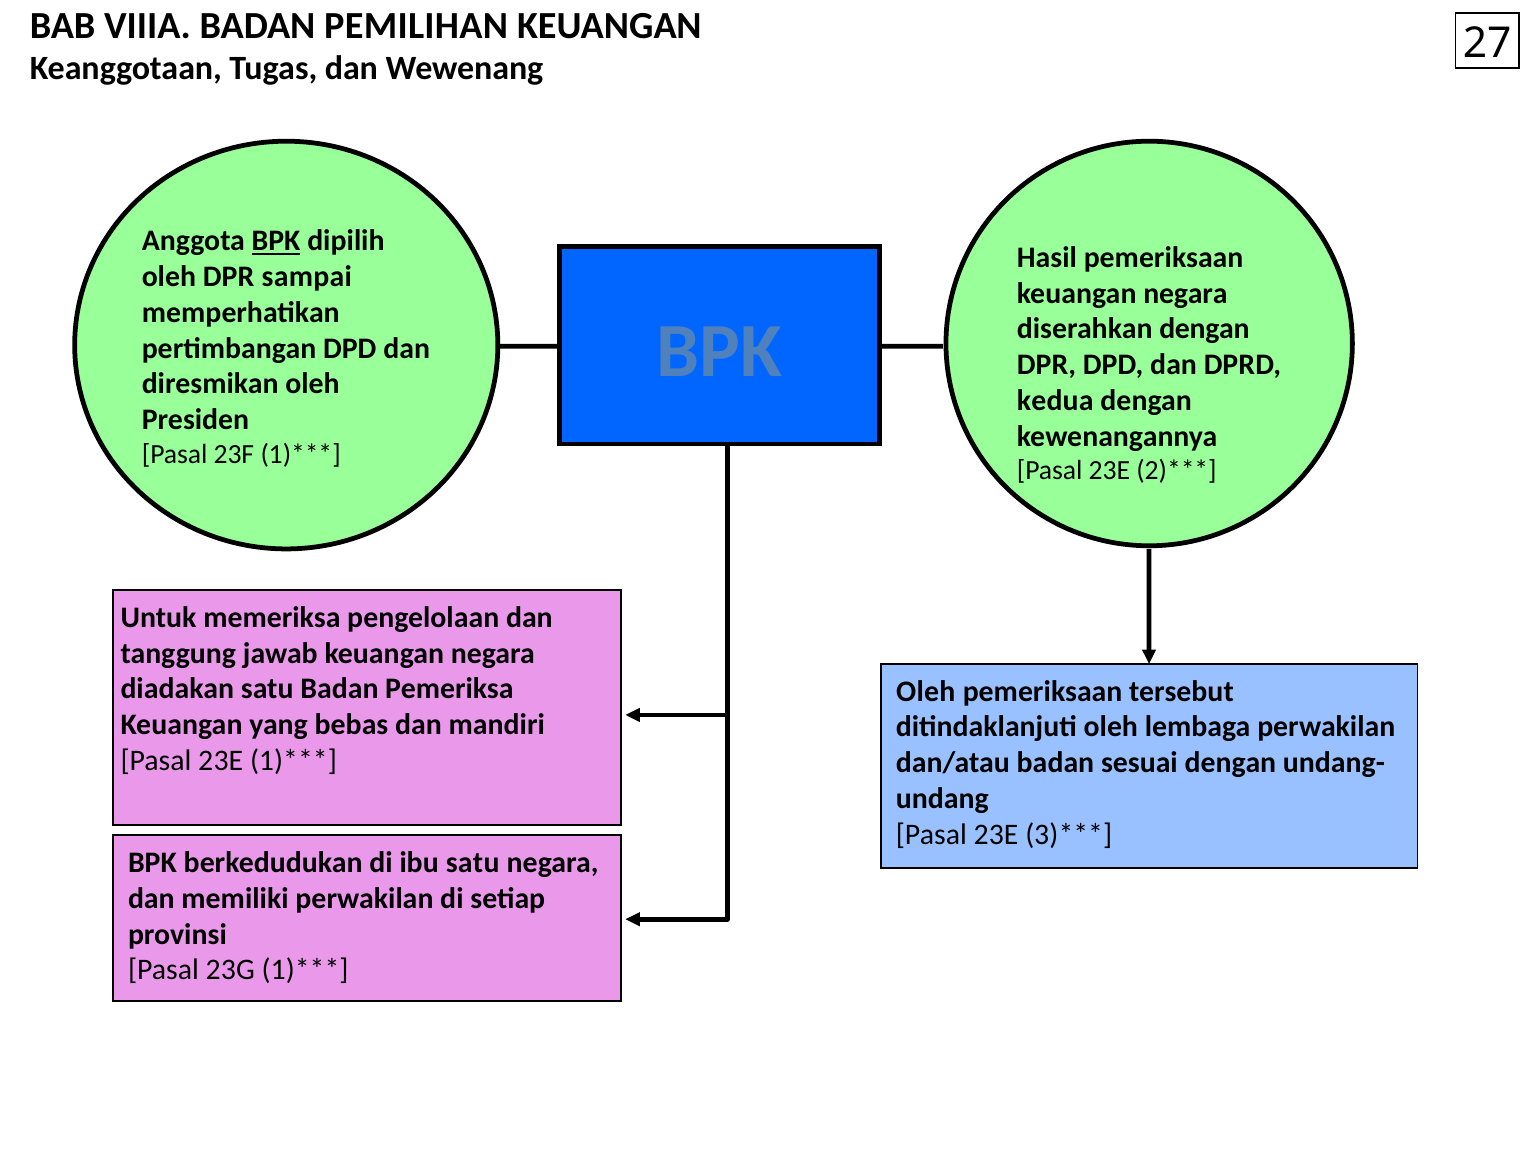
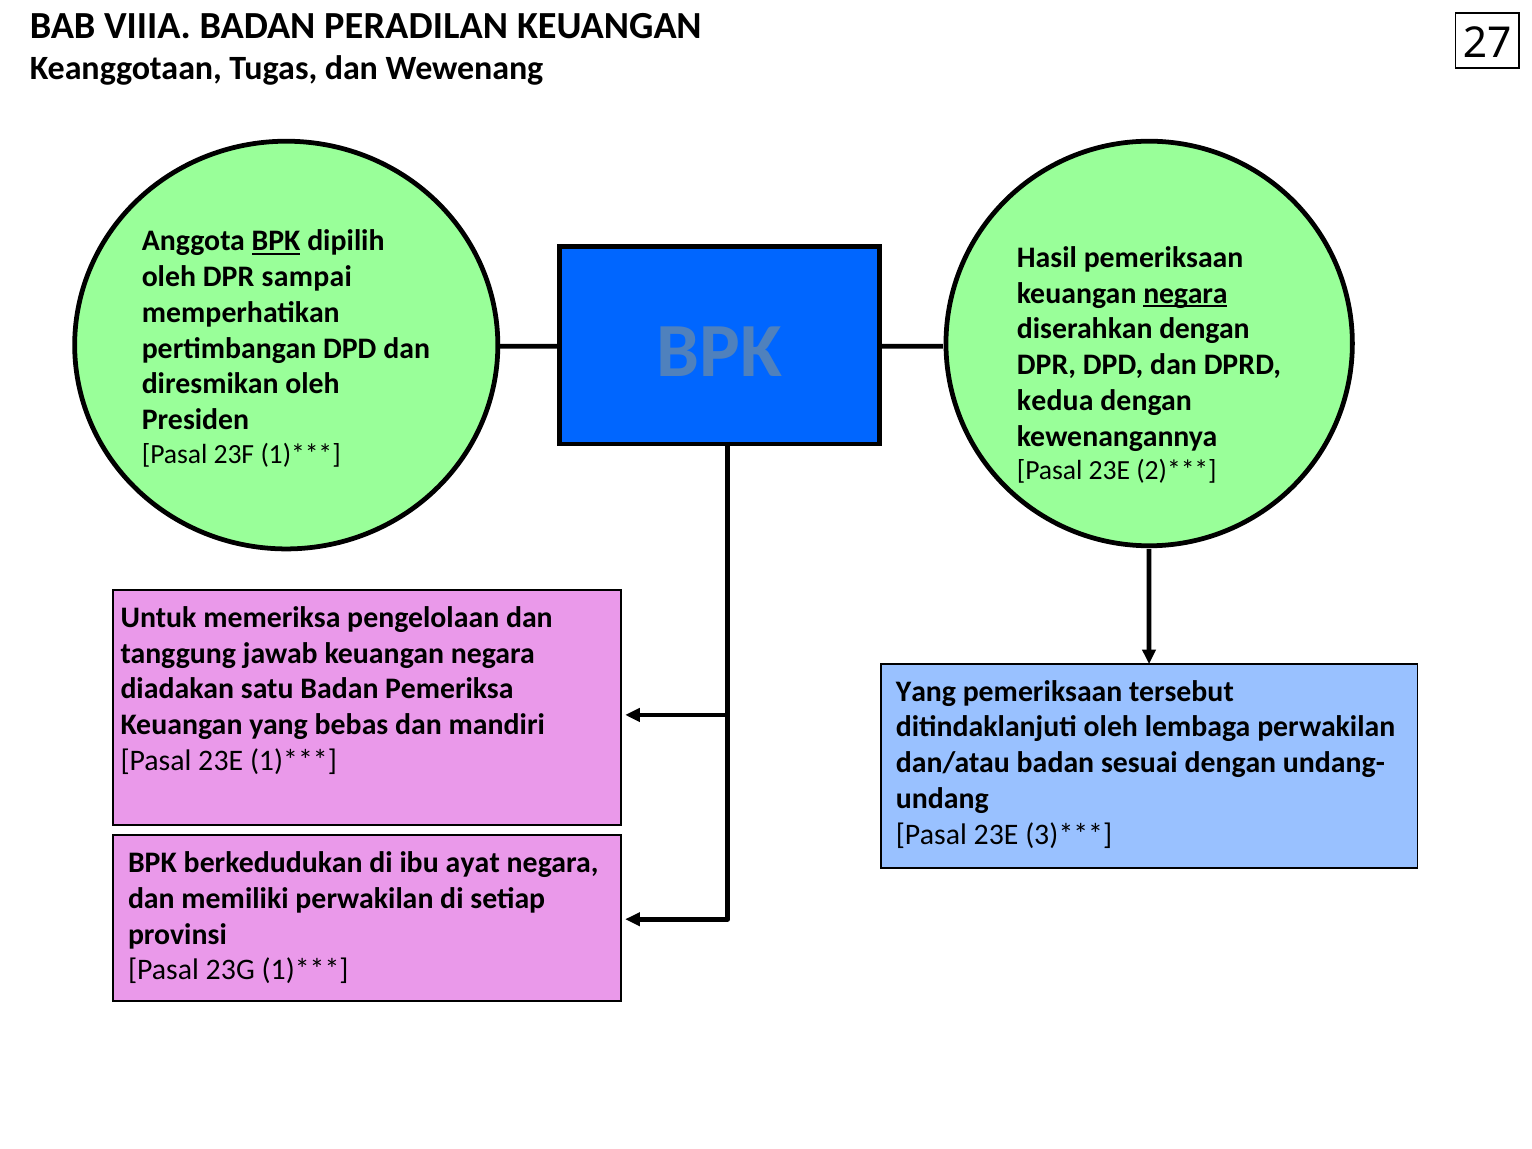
PEMILIHAN: PEMILIHAN -> PERADILAN (416, 25)
negara underline: none -> present (1185, 293)
Oleh: Oleh -> Yang (926, 691)
ibu satu: satu -> ayat (473, 863)
